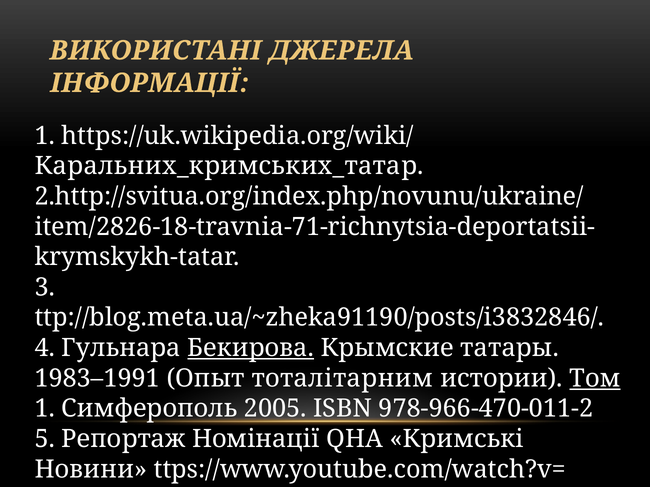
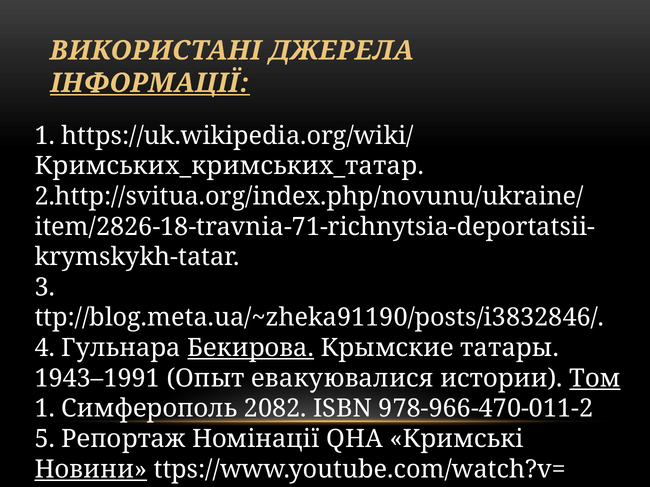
ІНФОРМАЦІЇ underline: none -> present (150, 83)
Каральних_кримських_татар: Каральних_кримських_татар -> Кримських_кримських_татар (229, 166)
1983–1991: 1983–1991 -> 1943–1991 (97, 379)
тоталітарним: тоталітарним -> евакуювалися (342, 379)
2005: 2005 -> 2082 (275, 409)
Новини underline: none -> present (91, 470)
